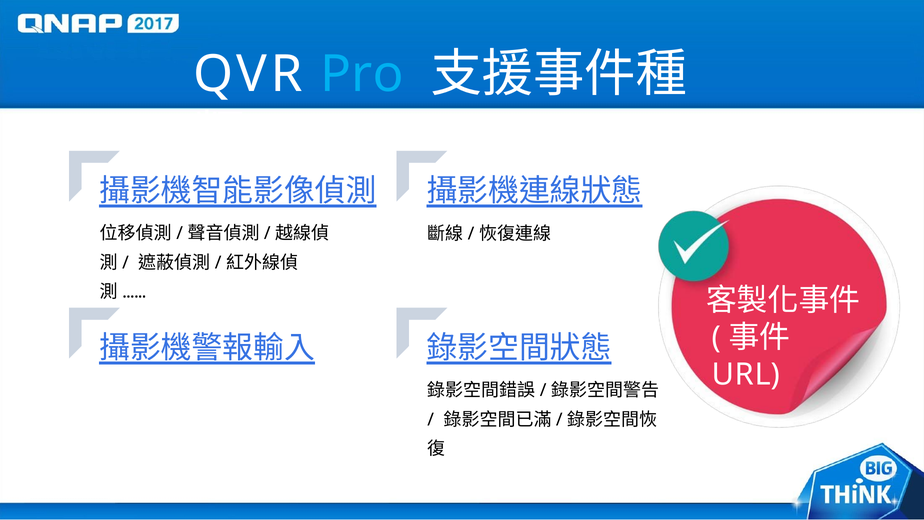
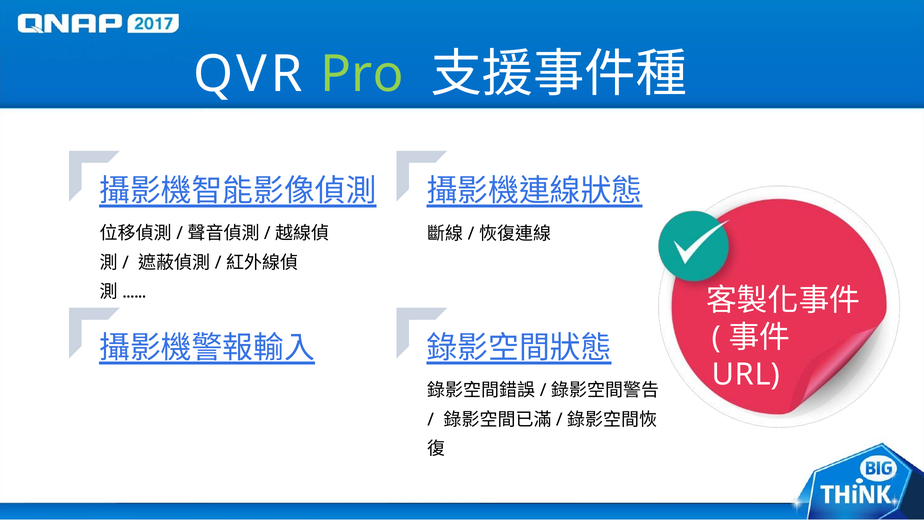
Pro colour: light blue -> light green (362, 74)
